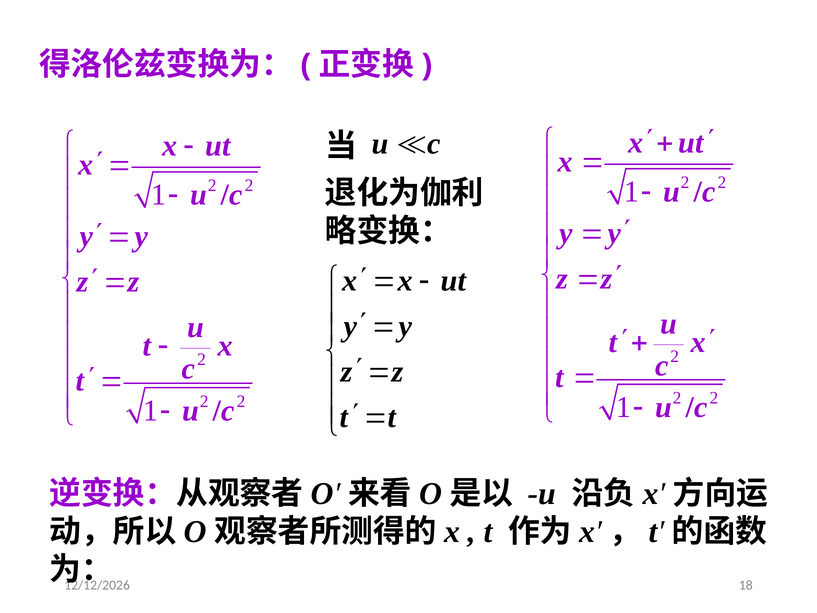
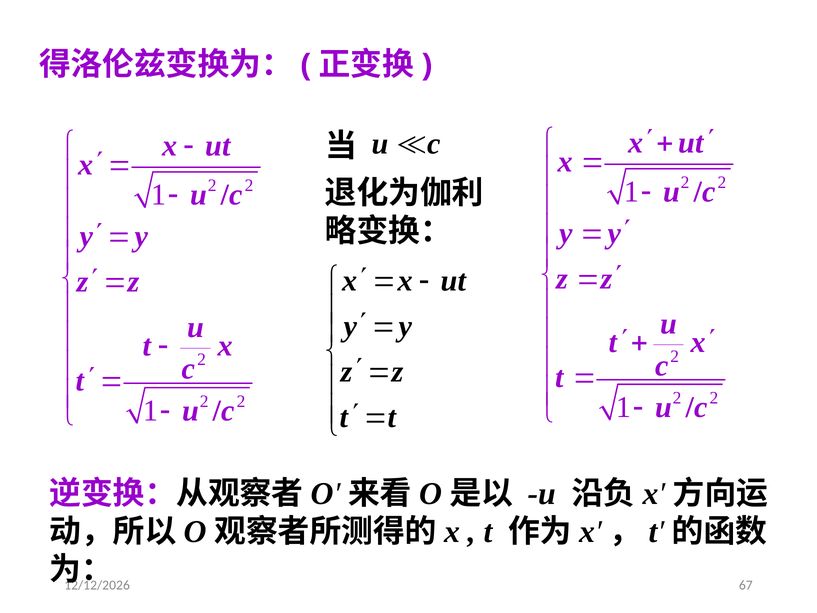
18: 18 -> 67 (746, 585)
